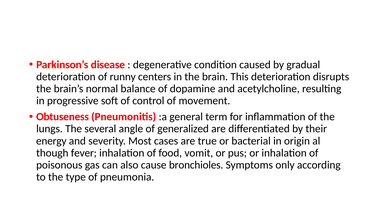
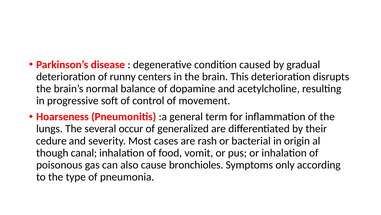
Obtuseness: Obtuseness -> Hoarseness (62, 116)
angle: angle -> occur (131, 128)
energy: energy -> cedure (51, 140)
true: true -> rash (207, 140)
fever: fever -> canal (84, 152)
